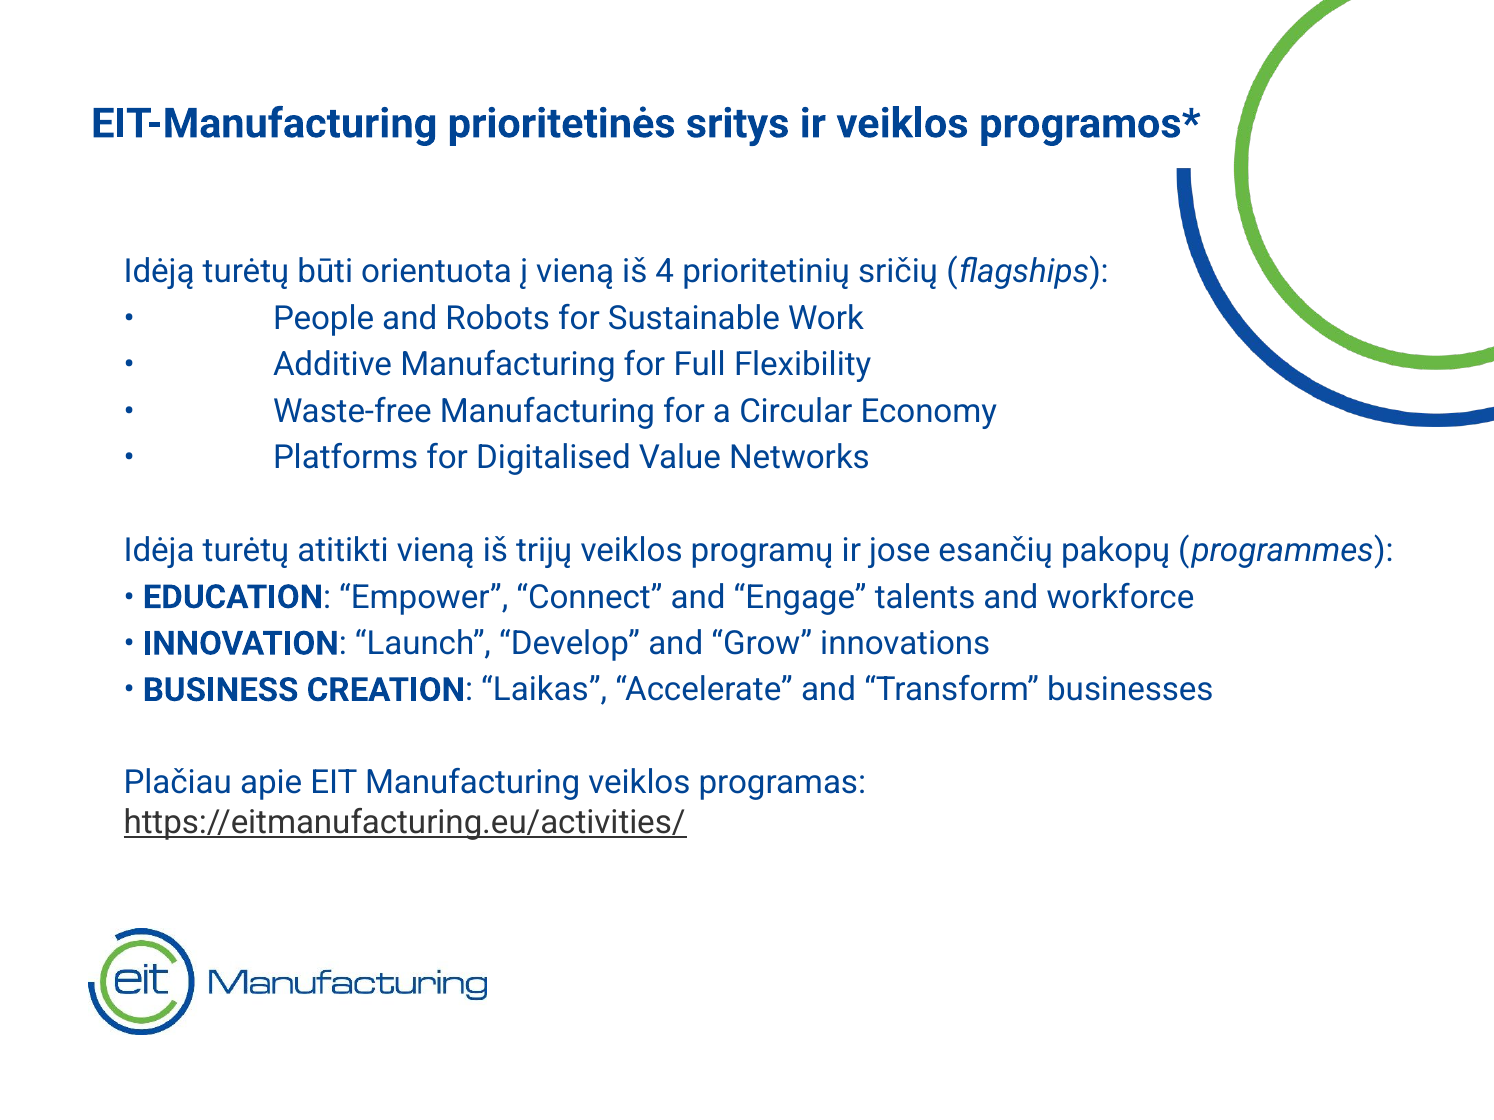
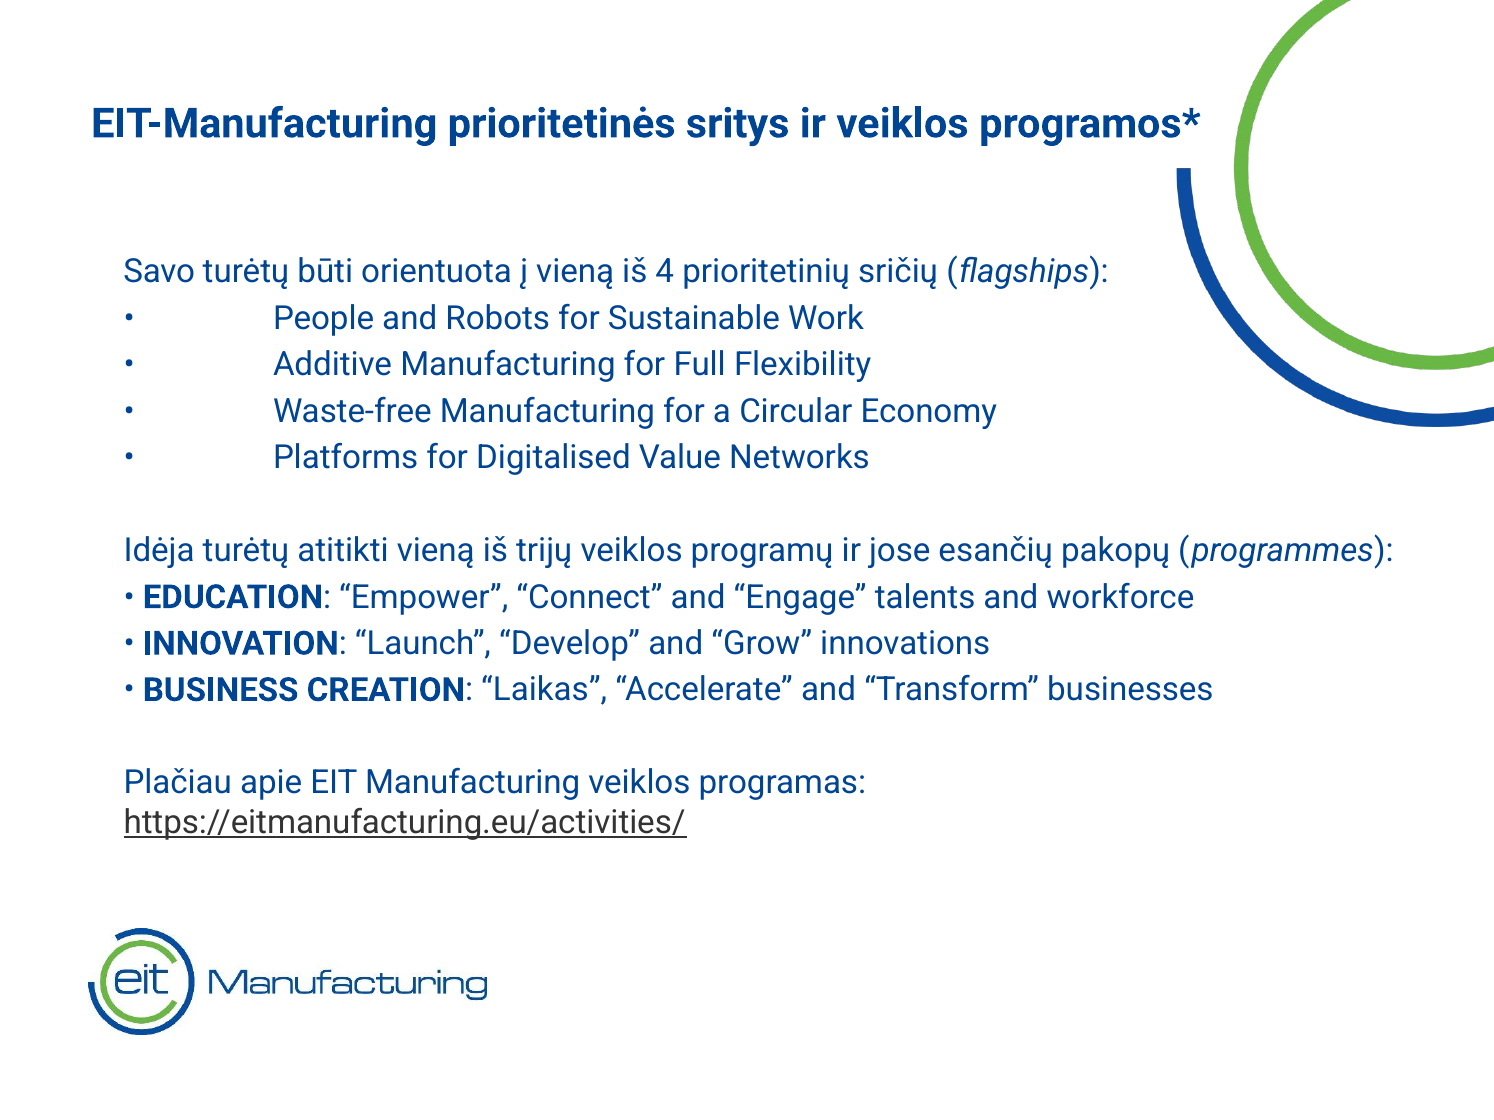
Idėją: Idėją -> Savo (159, 272)
